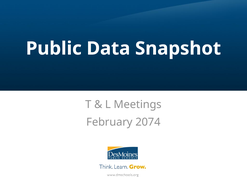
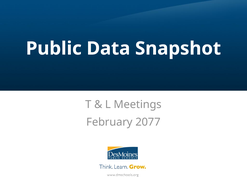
2074: 2074 -> 2077 (148, 122)
